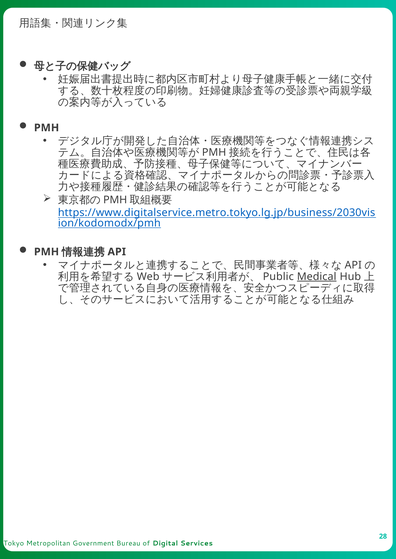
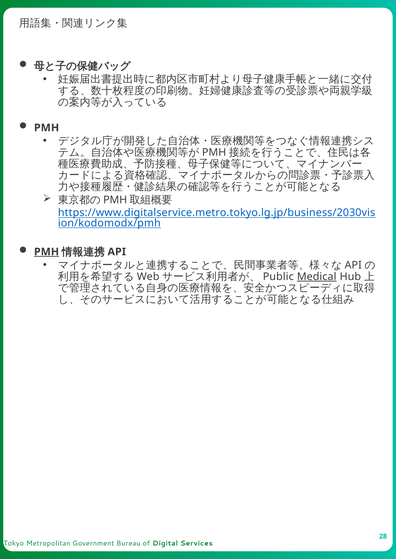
PMH underline: none -> present (47, 252)
